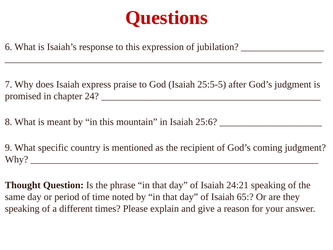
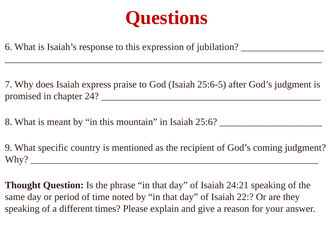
25:5-5: 25:5-5 -> 25:6-5 (212, 84)
65: 65 -> 22 (245, 197)
